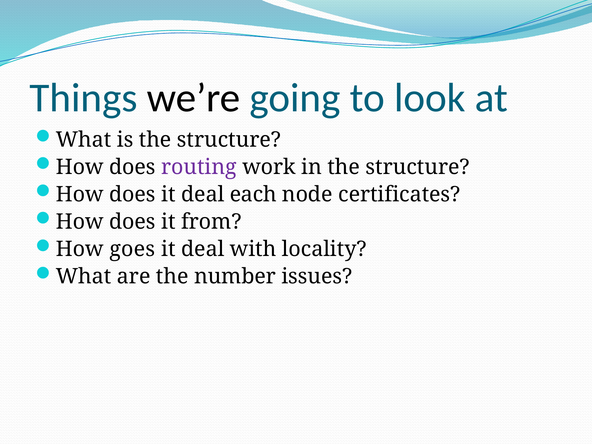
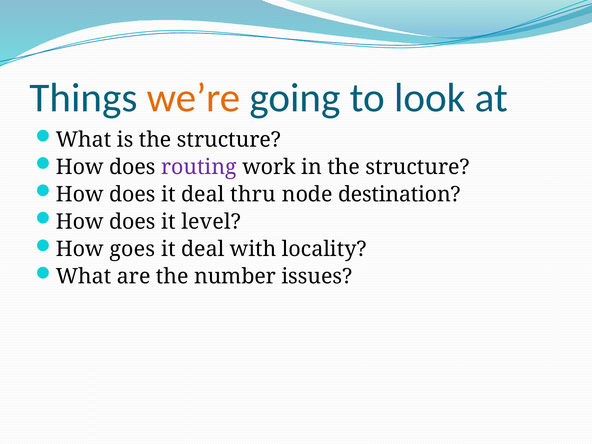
we’re colour: black -> orange (194, 98)
each: each -> thru (253, 194)
certificates: certificates -> destination (399, 194)
from: from -> level (211, 222)
